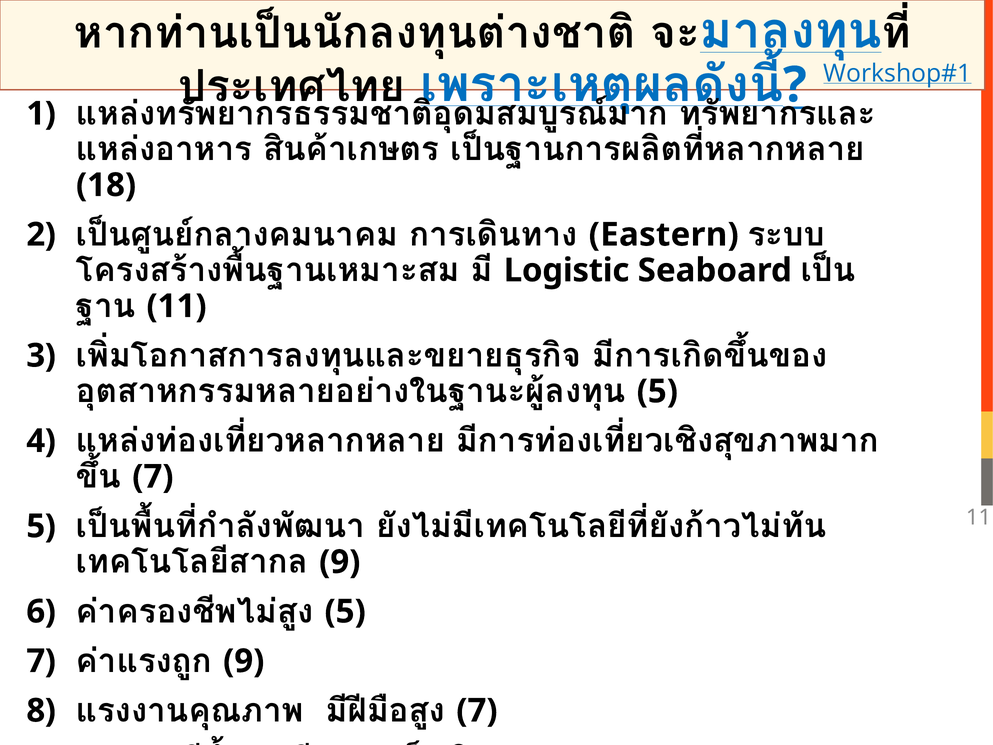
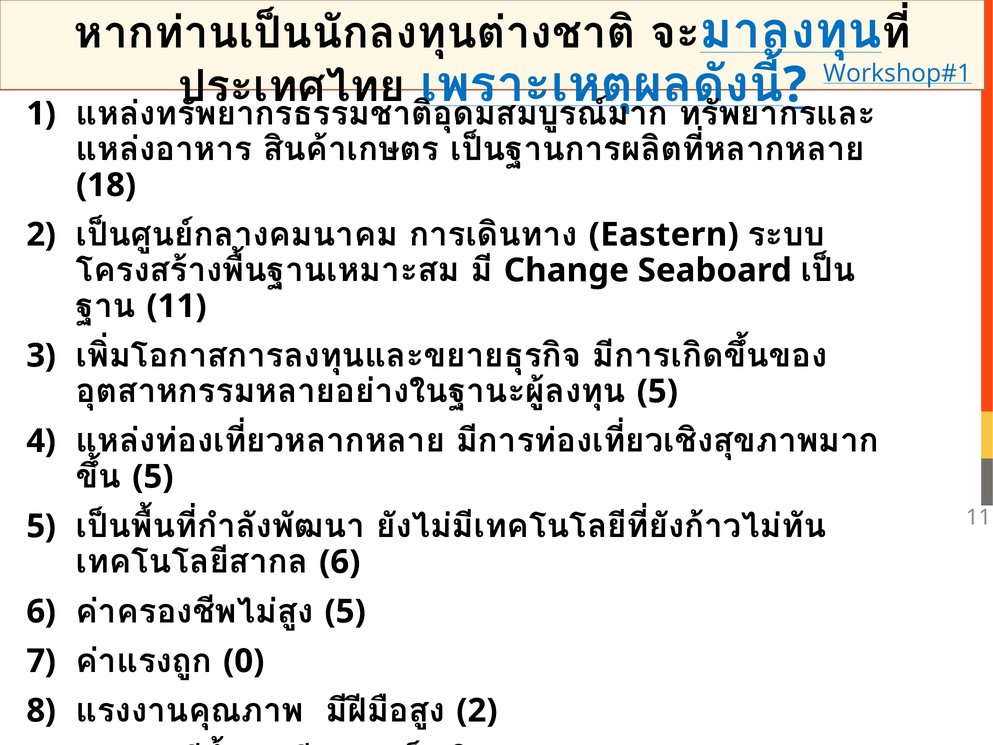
Logistic: Logistic -> Change (566, 270)
7: 7 -> 5 (153, 477)
9: 9 -> 6 (340, 562)
9: 9 -> 0 (244, 661)
7: 7 -> 2 (477, 710)
